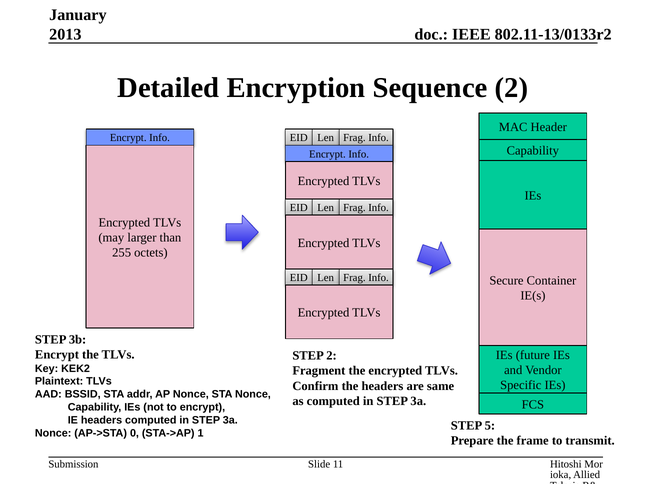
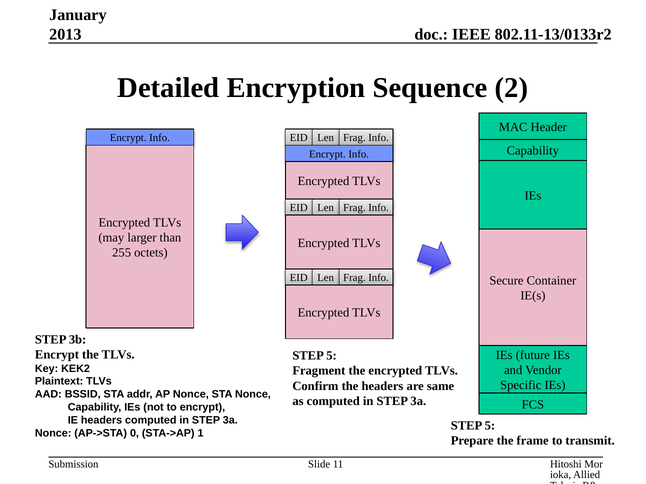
2: 2 -> 5 (331, 356)
